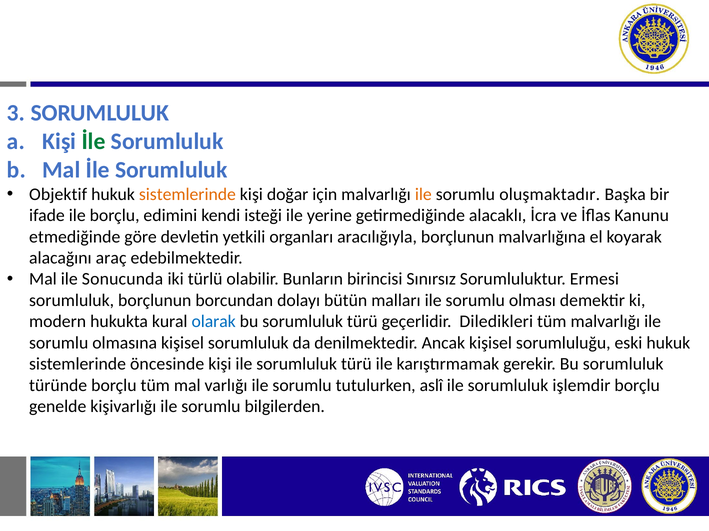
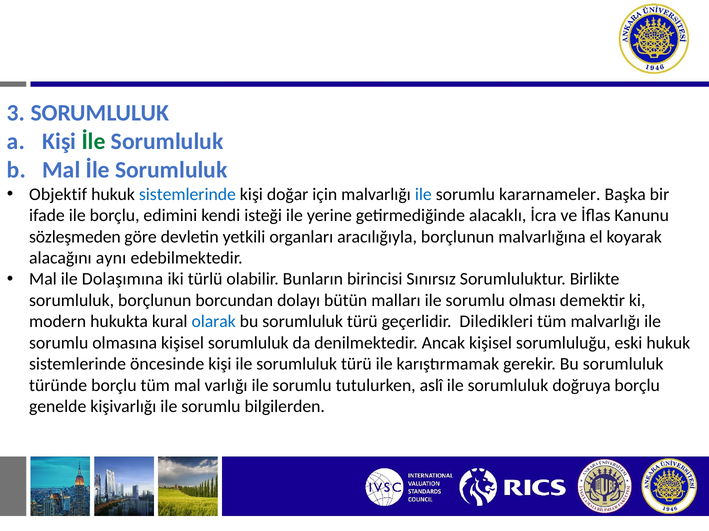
sistemlerinde colour: orange -> blue (187, 194)
ile colour: orange -> blue (423, 194)
oluşmaktadır: oluşmaktadır -> kararnameler (550, 194)
etmediğinde: etmediğinde -> sözleşmeden (75, 237)
araç: araç -> aynı (111, 258)
Sonucunda: Sonucunda -> Dolaşımına (123, 280)
Ermesi: Ermesi -> Birlikte (595, 280)
işlemdir: işlemdir -> doğruya (582, 386)
